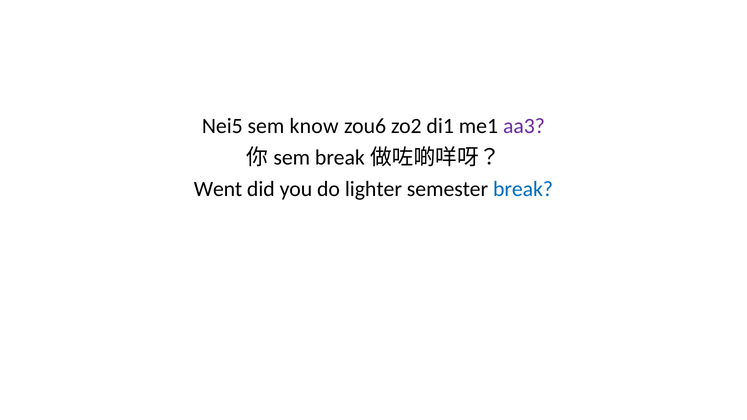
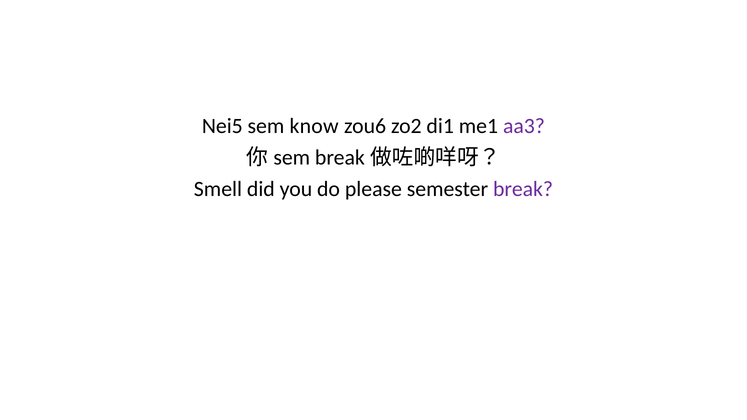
Went: Went -> Smell (218, 189)
lighter: lighter -> please (373, 189)
break colour: blue -> purple (523, 189)
